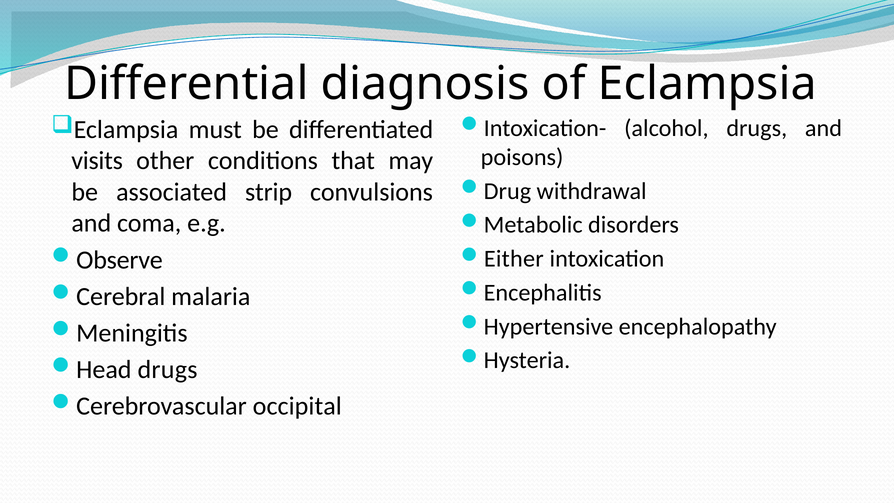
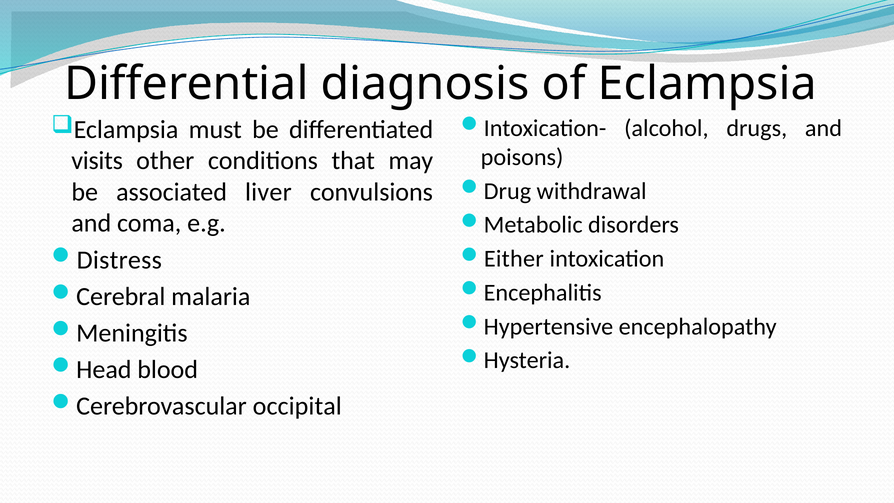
strip: strip -> liver (268, 192)
Observe: Observe -> Distress (119, 260)
Head drugs: drugs -> blood (168, 369)
